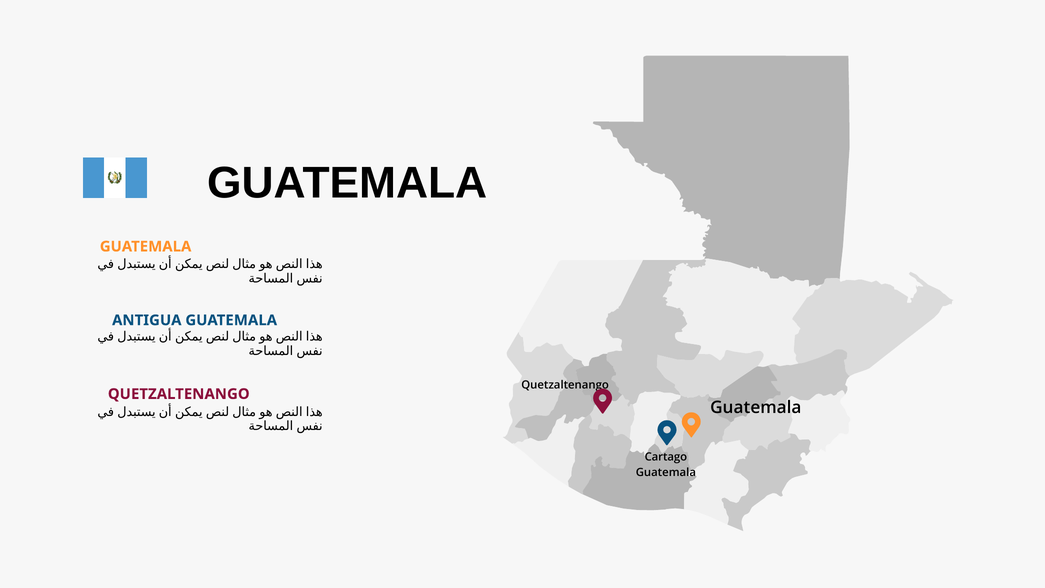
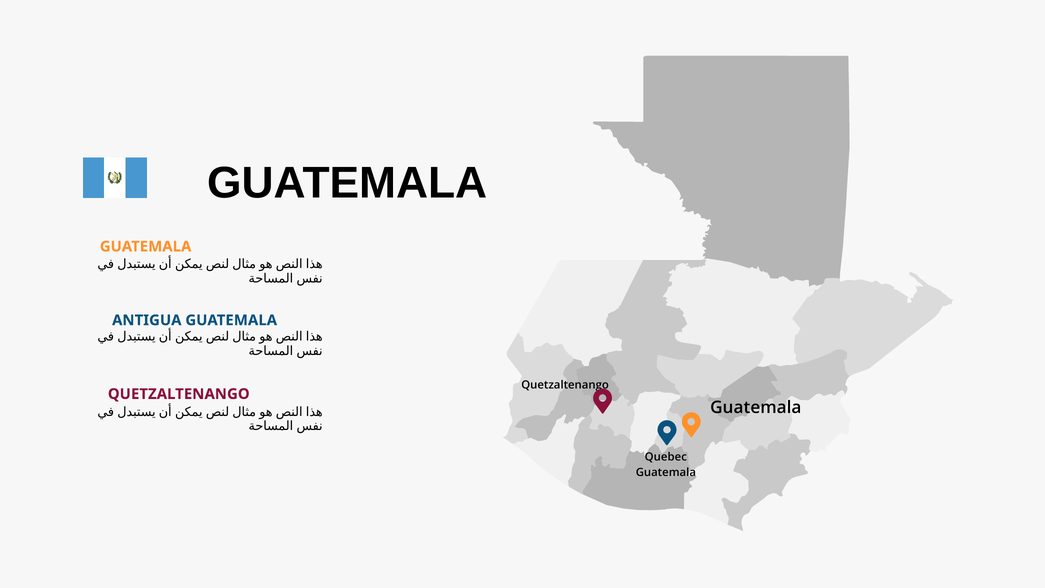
Cartago: Cartago -> Quebec (666, 457)
